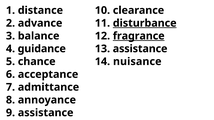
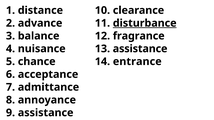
fragrance underline: present -> none (139, 36)
guidance: guidance -> nuisance (42, 49)
nuisance: nuisance -> entrance (137, 62)
